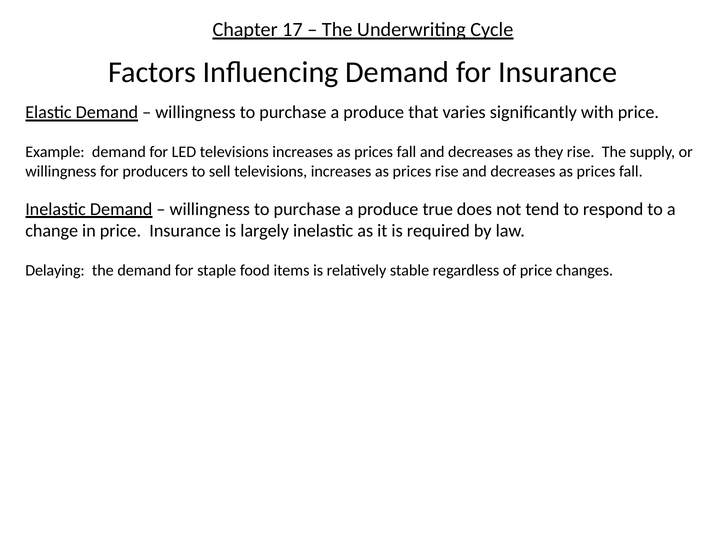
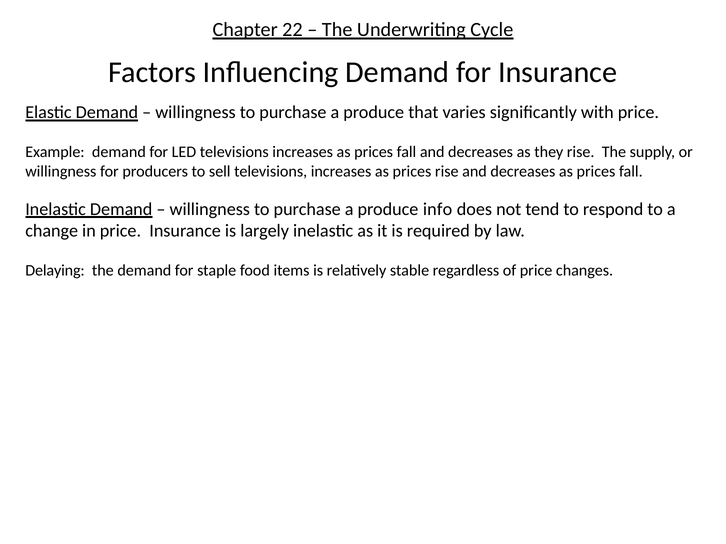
17: 17 -> 22 (292, 30)
true: true -> info (438, 209)
